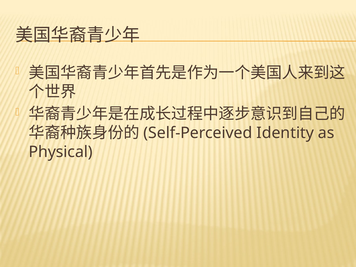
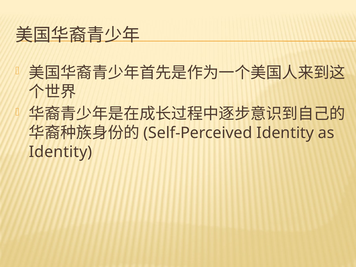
Physical: Physical -> Identity (61, 152)
